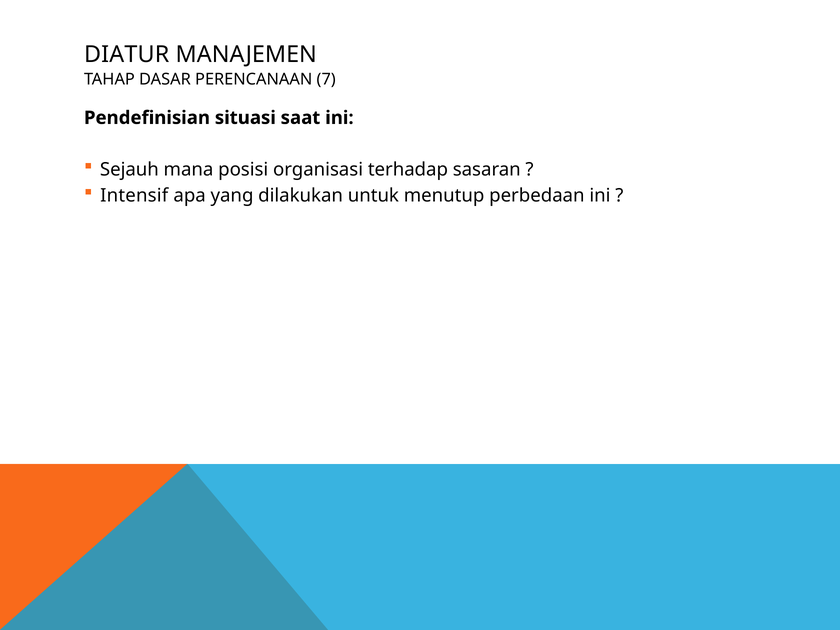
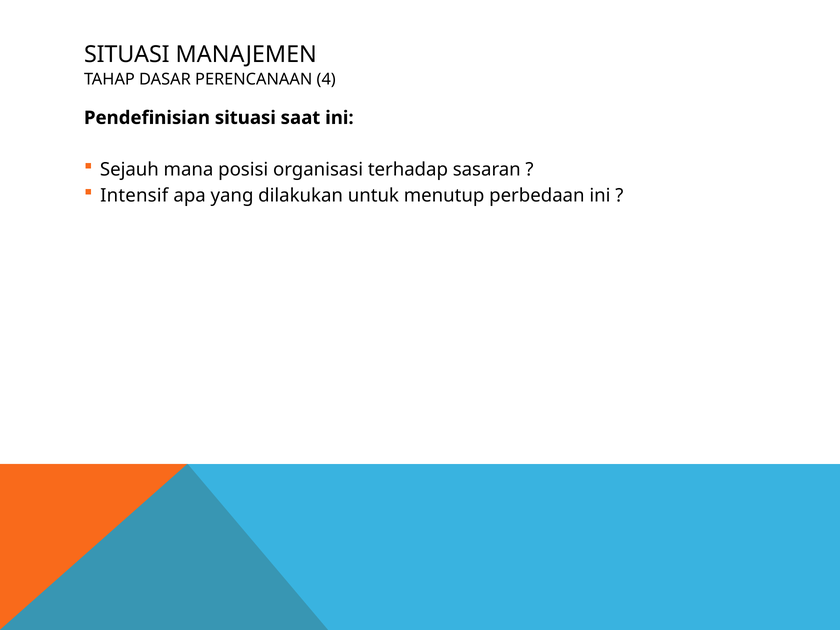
DIATUR: DIATUR -> SITUASI (127, 54)
7: 7 -> 4 (326, 80)
